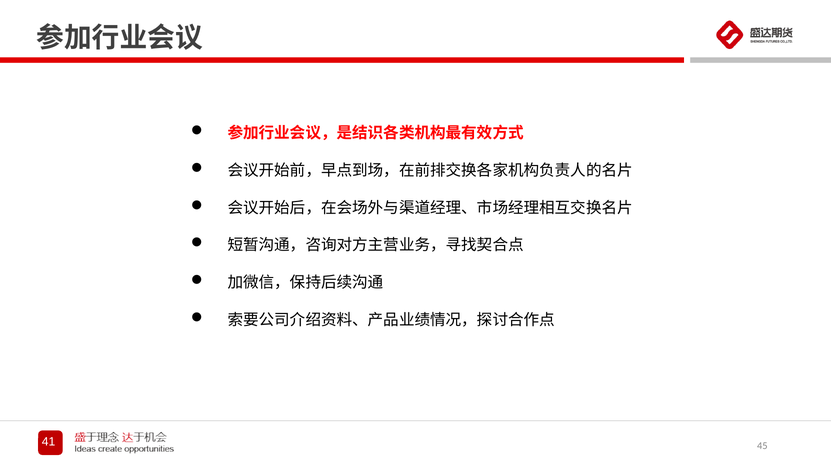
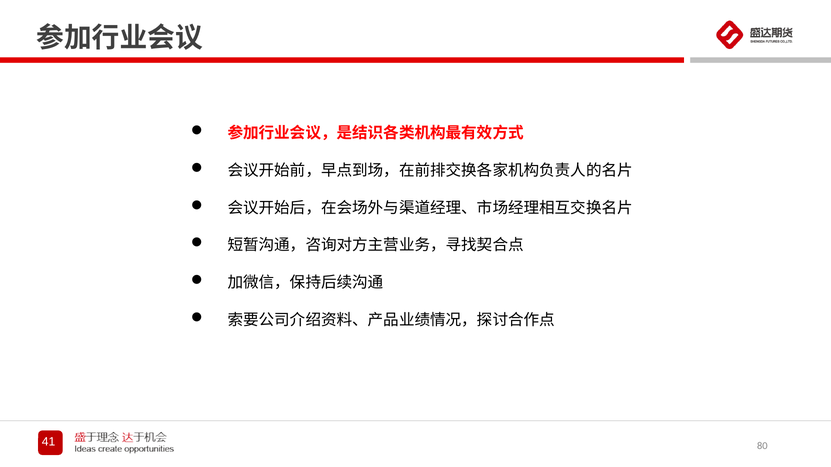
45: 45 -> 80 (762, 446)
